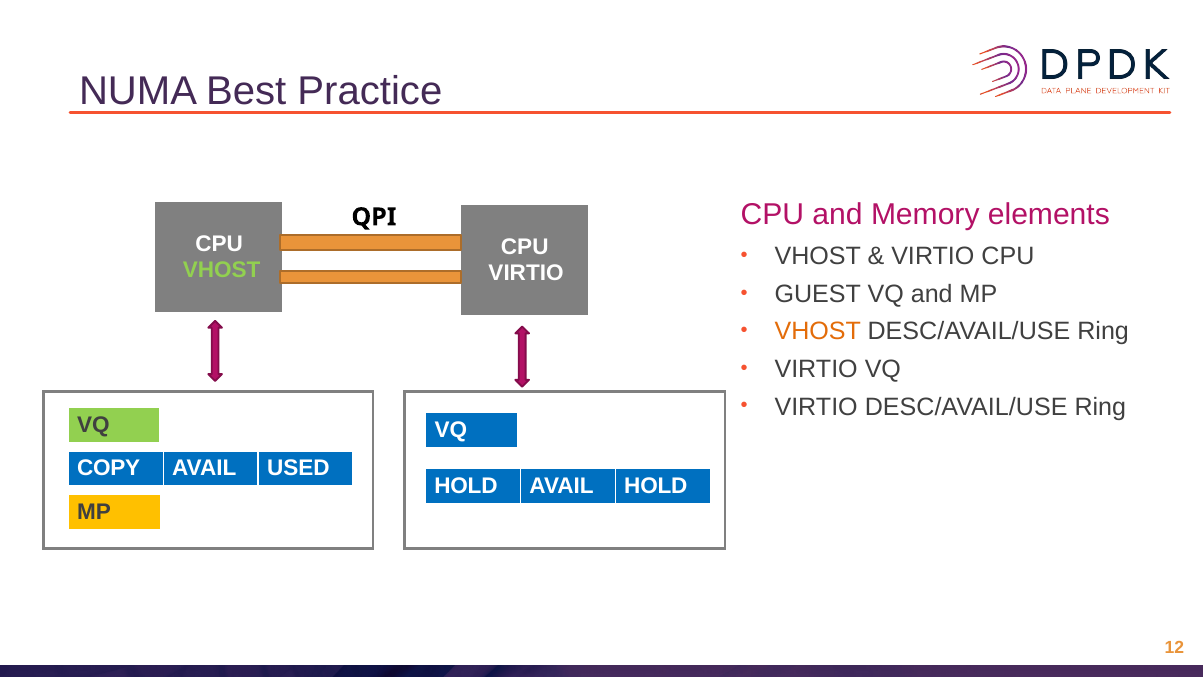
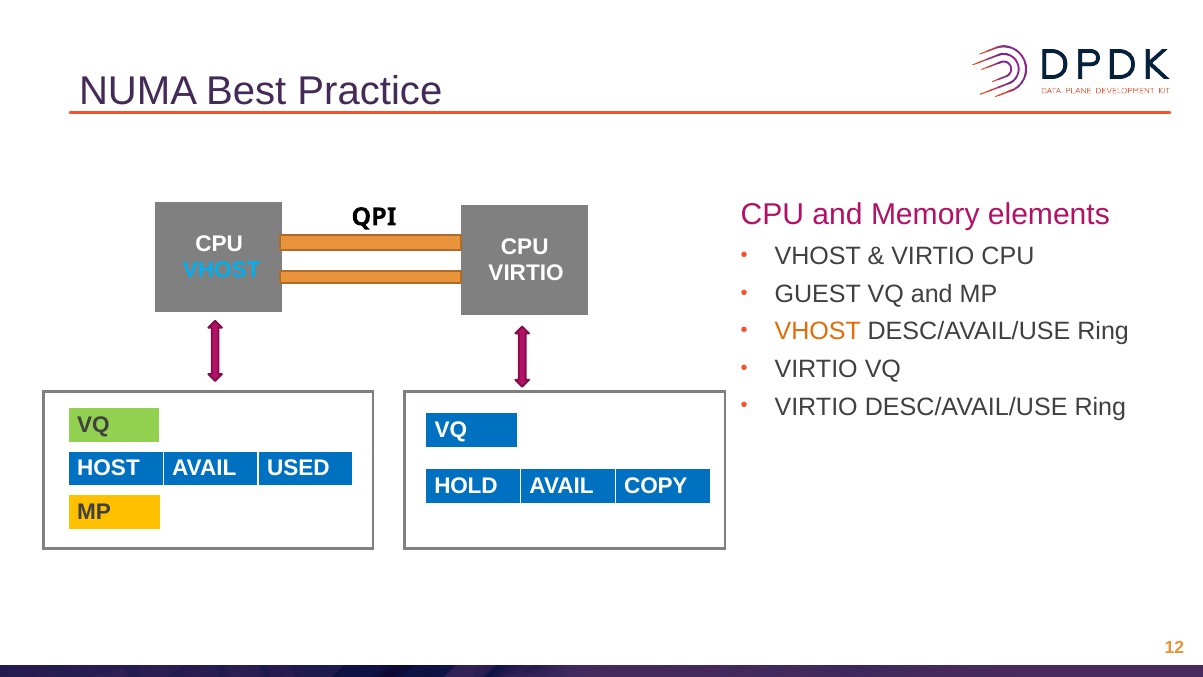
VHOST colour: light green -> light blue (222, 269)
COPY: COPY -> HOST (108, 468)
AVAIL HOLD: HOLD -> COPY (656, 486)
